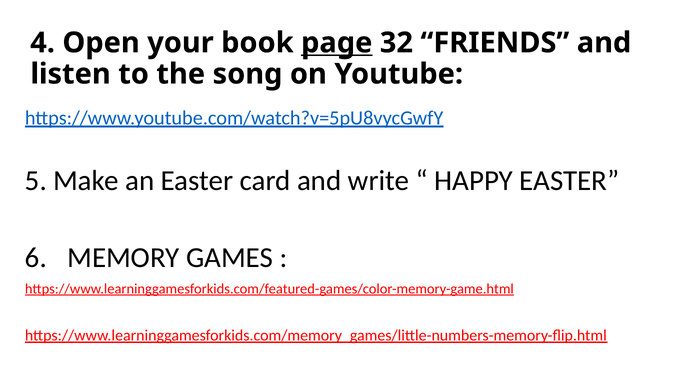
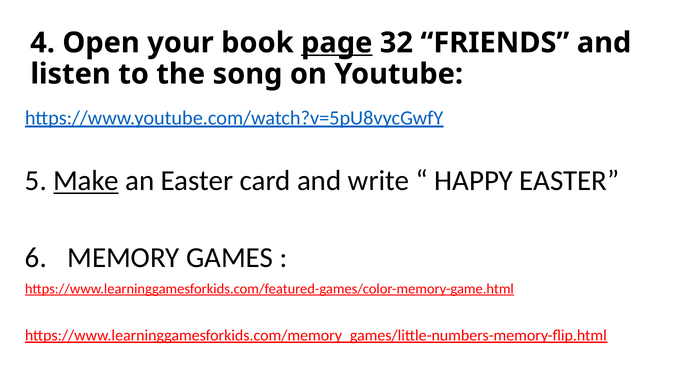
Make underline: none -> present (86, 181)
